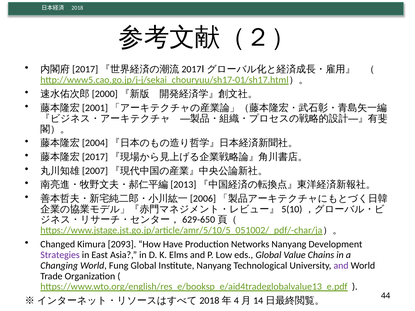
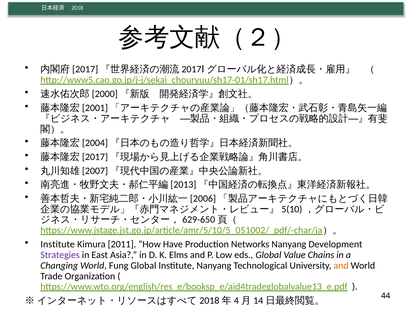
Changed: Changed -> Institute (58, 245)
2093: 2093 -> 2011 (122, 245)
and colour: purple -> orange (341, 266)
